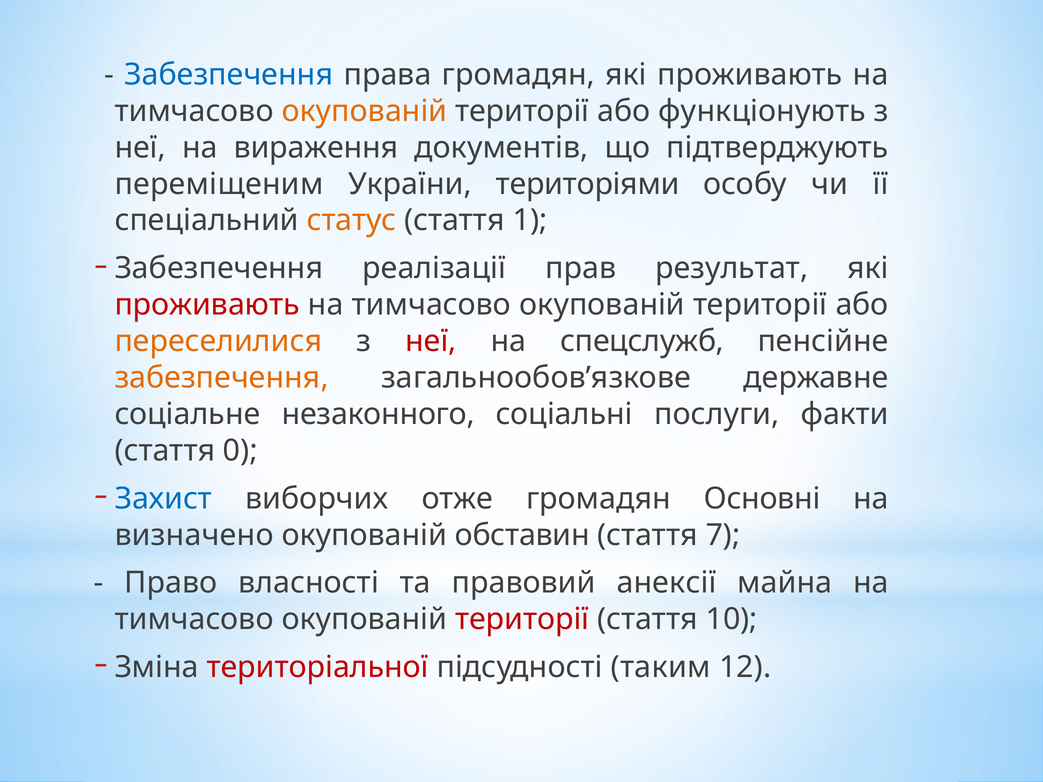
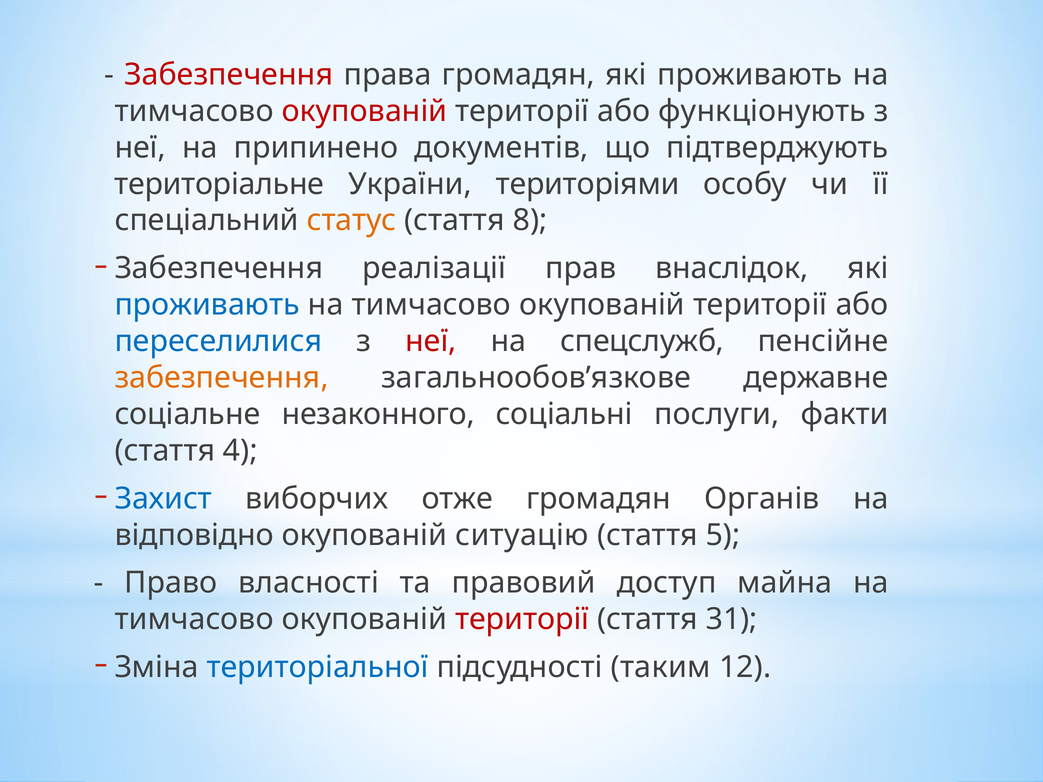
Забезпечення colour: blue -> red (229, 75)
окупованій colour: orange -> red (365, 111)
вираження: вираження -> припинено (316, 148)
переміщеним: переміщеним -> територіальне (219, 184)
1: 1 -> 8 (530, 221)
результат: результат -> внаслідок (732, 268)
проживають colour: red -> blue (207, 305)
переселилися colour: orange -> blue (218, 341)
0: 0 -> 4 (240, 451)
Основні: Основні -> Органів (762, 499)
визначено: визначено -> відповідно (194, 535)
обставин: обставин -> ситуацію (522, 535)
7: 7 -> 5 (723, 535)
анексії: анексії -> доступ (667, 583)
10: 10 -> 31 (732, 619)
територіальної colour: red -> blue (318, 667)
